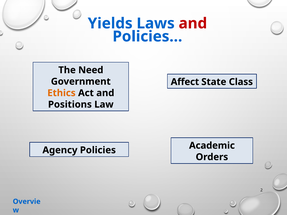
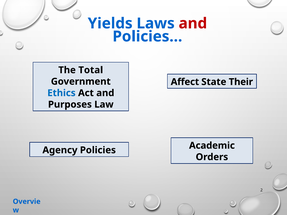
Need: Need -> Total (91, 70)
Class: Class -> Their (241, 82)
Ethics colour: orange -> blue (61, 93)
Positions: Positions -> Purposes (70, 105)
